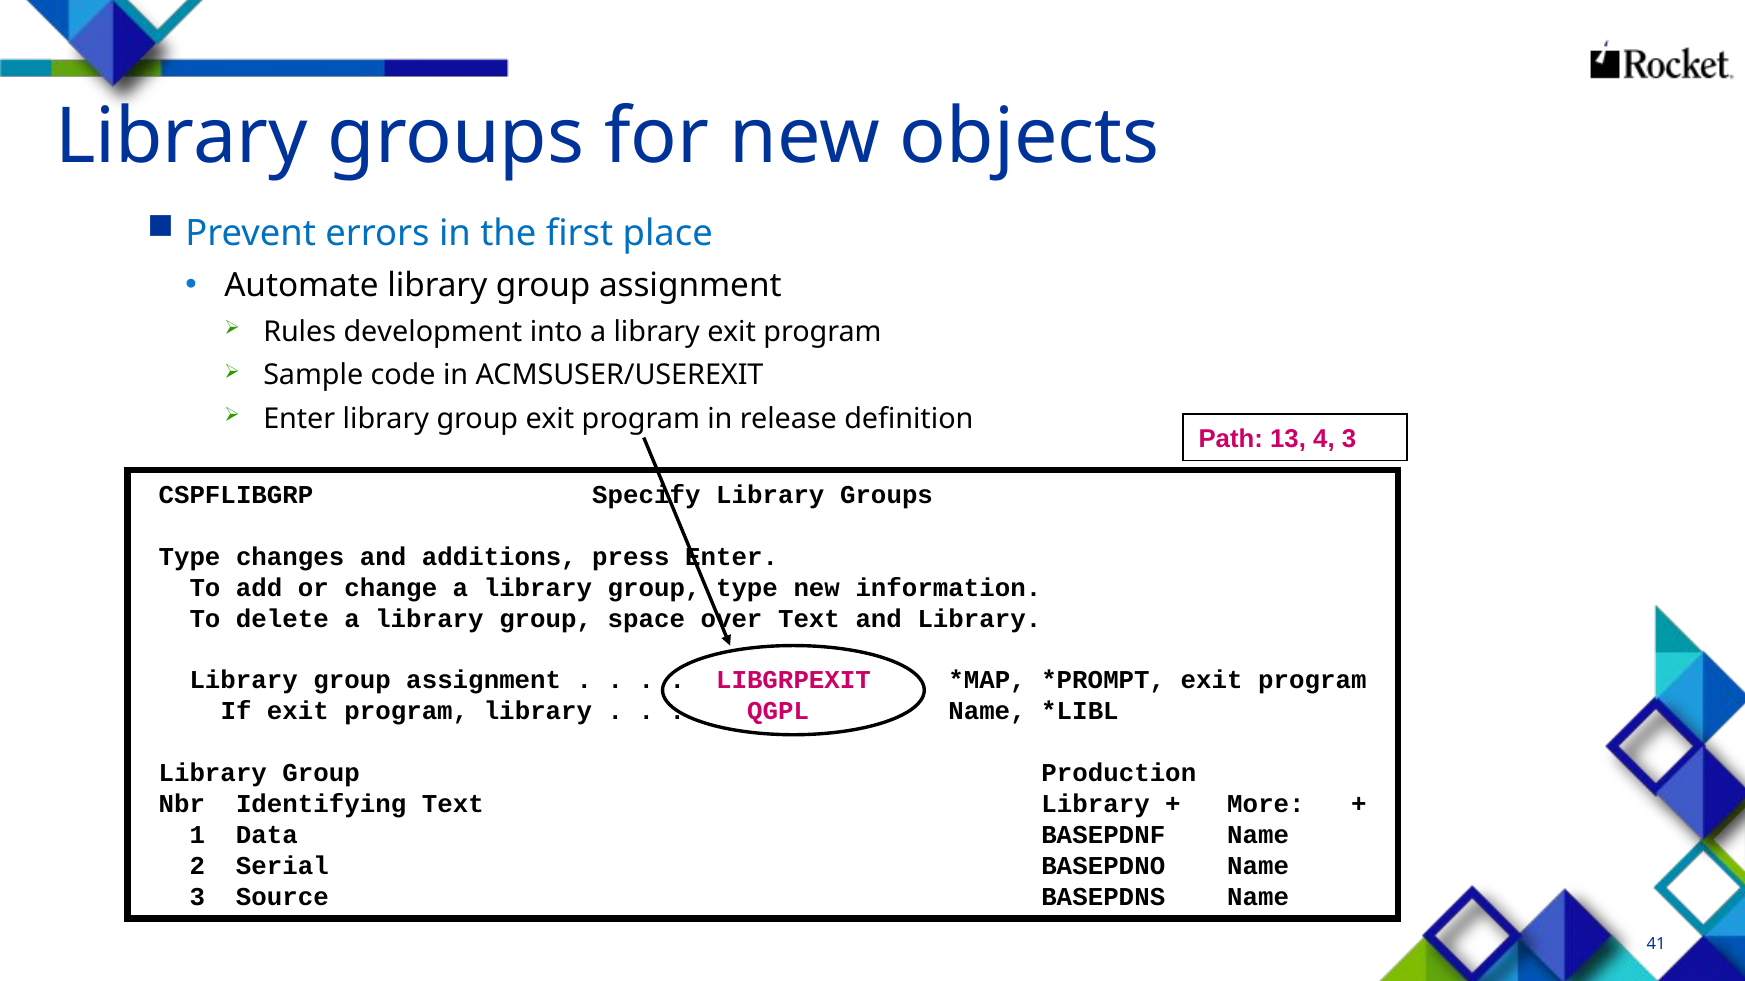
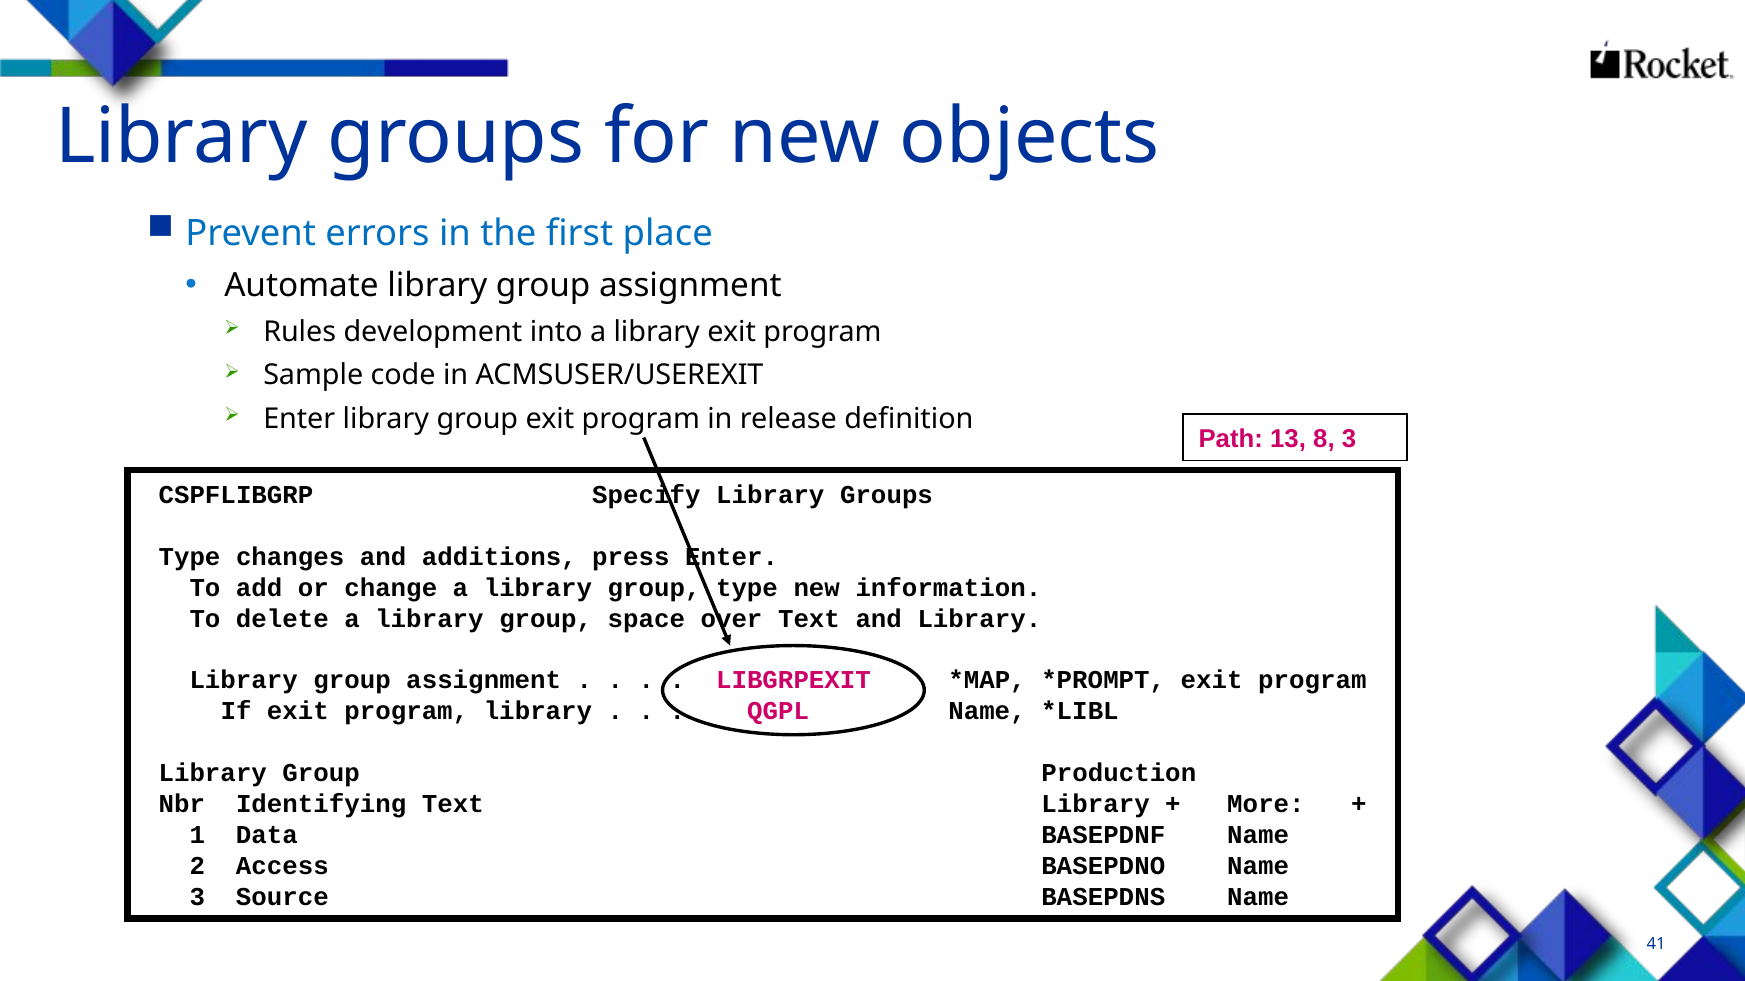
4: 4 -> 8 (1324, 439)
Serial: Serial -> Access (282, 866)
